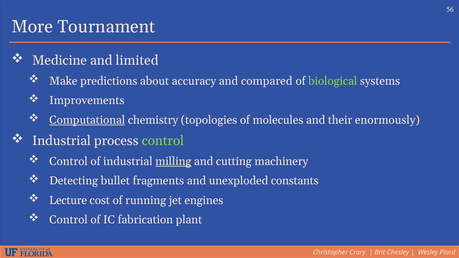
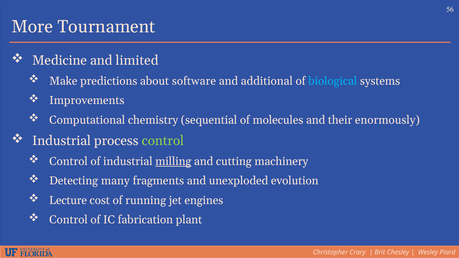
accuracy: accuracy -> software (194, 81)
compared: compared -> additional (267, 81)
biological colour: light green -> light blue (333, 81)
Computational underline: present -> none (87, 120)
topologies: topologies -> sequential (209, 120)
bullet: bullet -> many (115, 181)
constants: constants -> evolution (295, 181)
